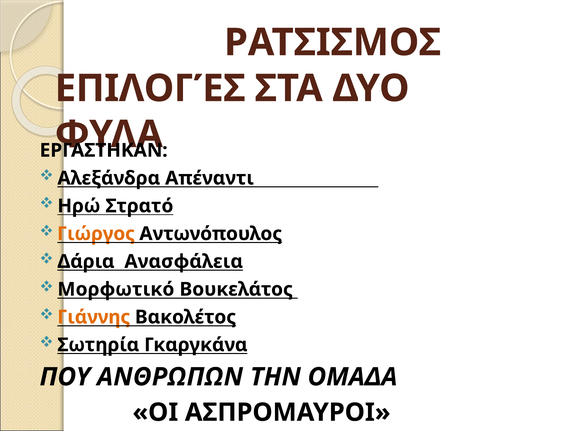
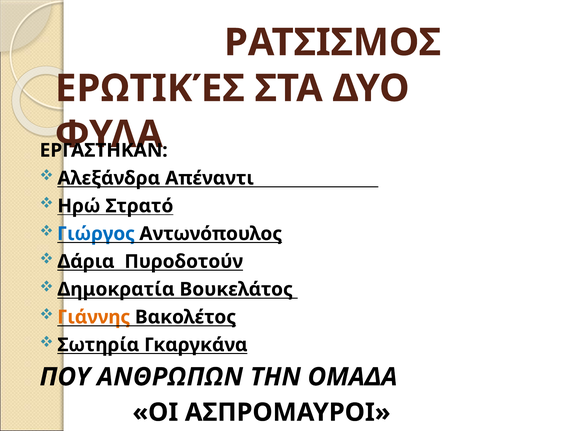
ΕΠΙΛΟΓΈΣ: ΕΠΙΛΟΓΈΣ -> ΕΡΩΤΙΚΈΣ (150, 88)
Γιώργος colour: orange -> blue (96, 233)
Ανασφάλεια: Ανασφάλεια -> Πυροδοτούν (184, 261)
Μορφωτικό: Μορφωτικό -> Δημοκρατία (116, 289)
